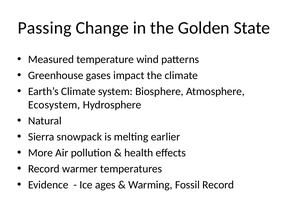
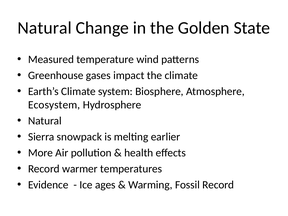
Passing: Passing -> Natural (45, 28)
